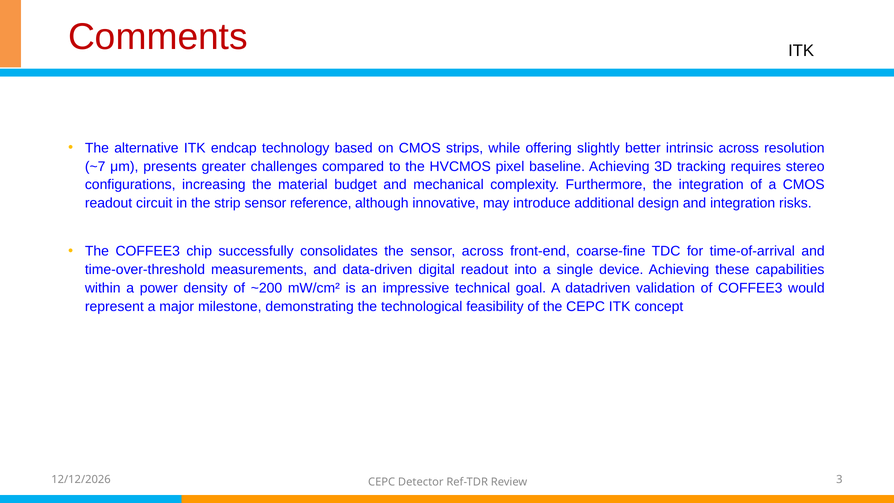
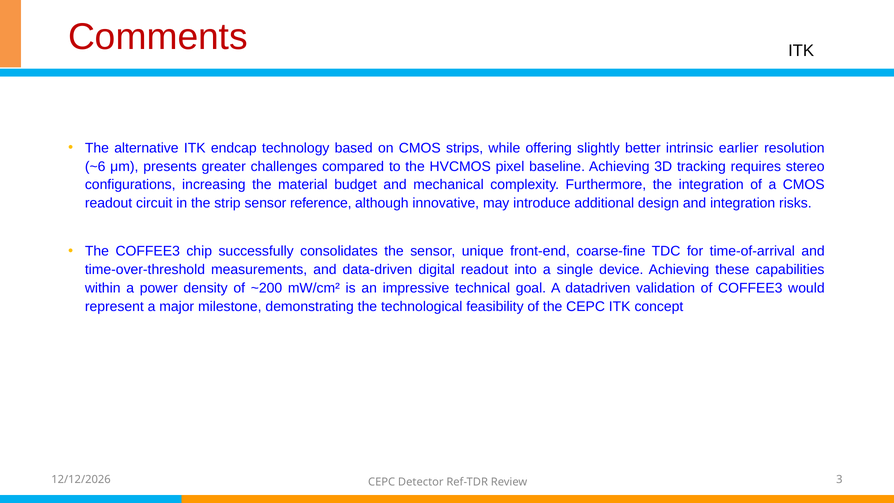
intrinsic across: across -> earlier (739, 148)
~7: ~7 -> ~6 (95, 166)
sensor across: across -> unique (483, 251)
